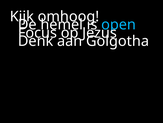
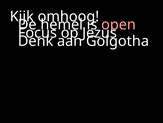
open colour: light blue -> pink (119, 25)
